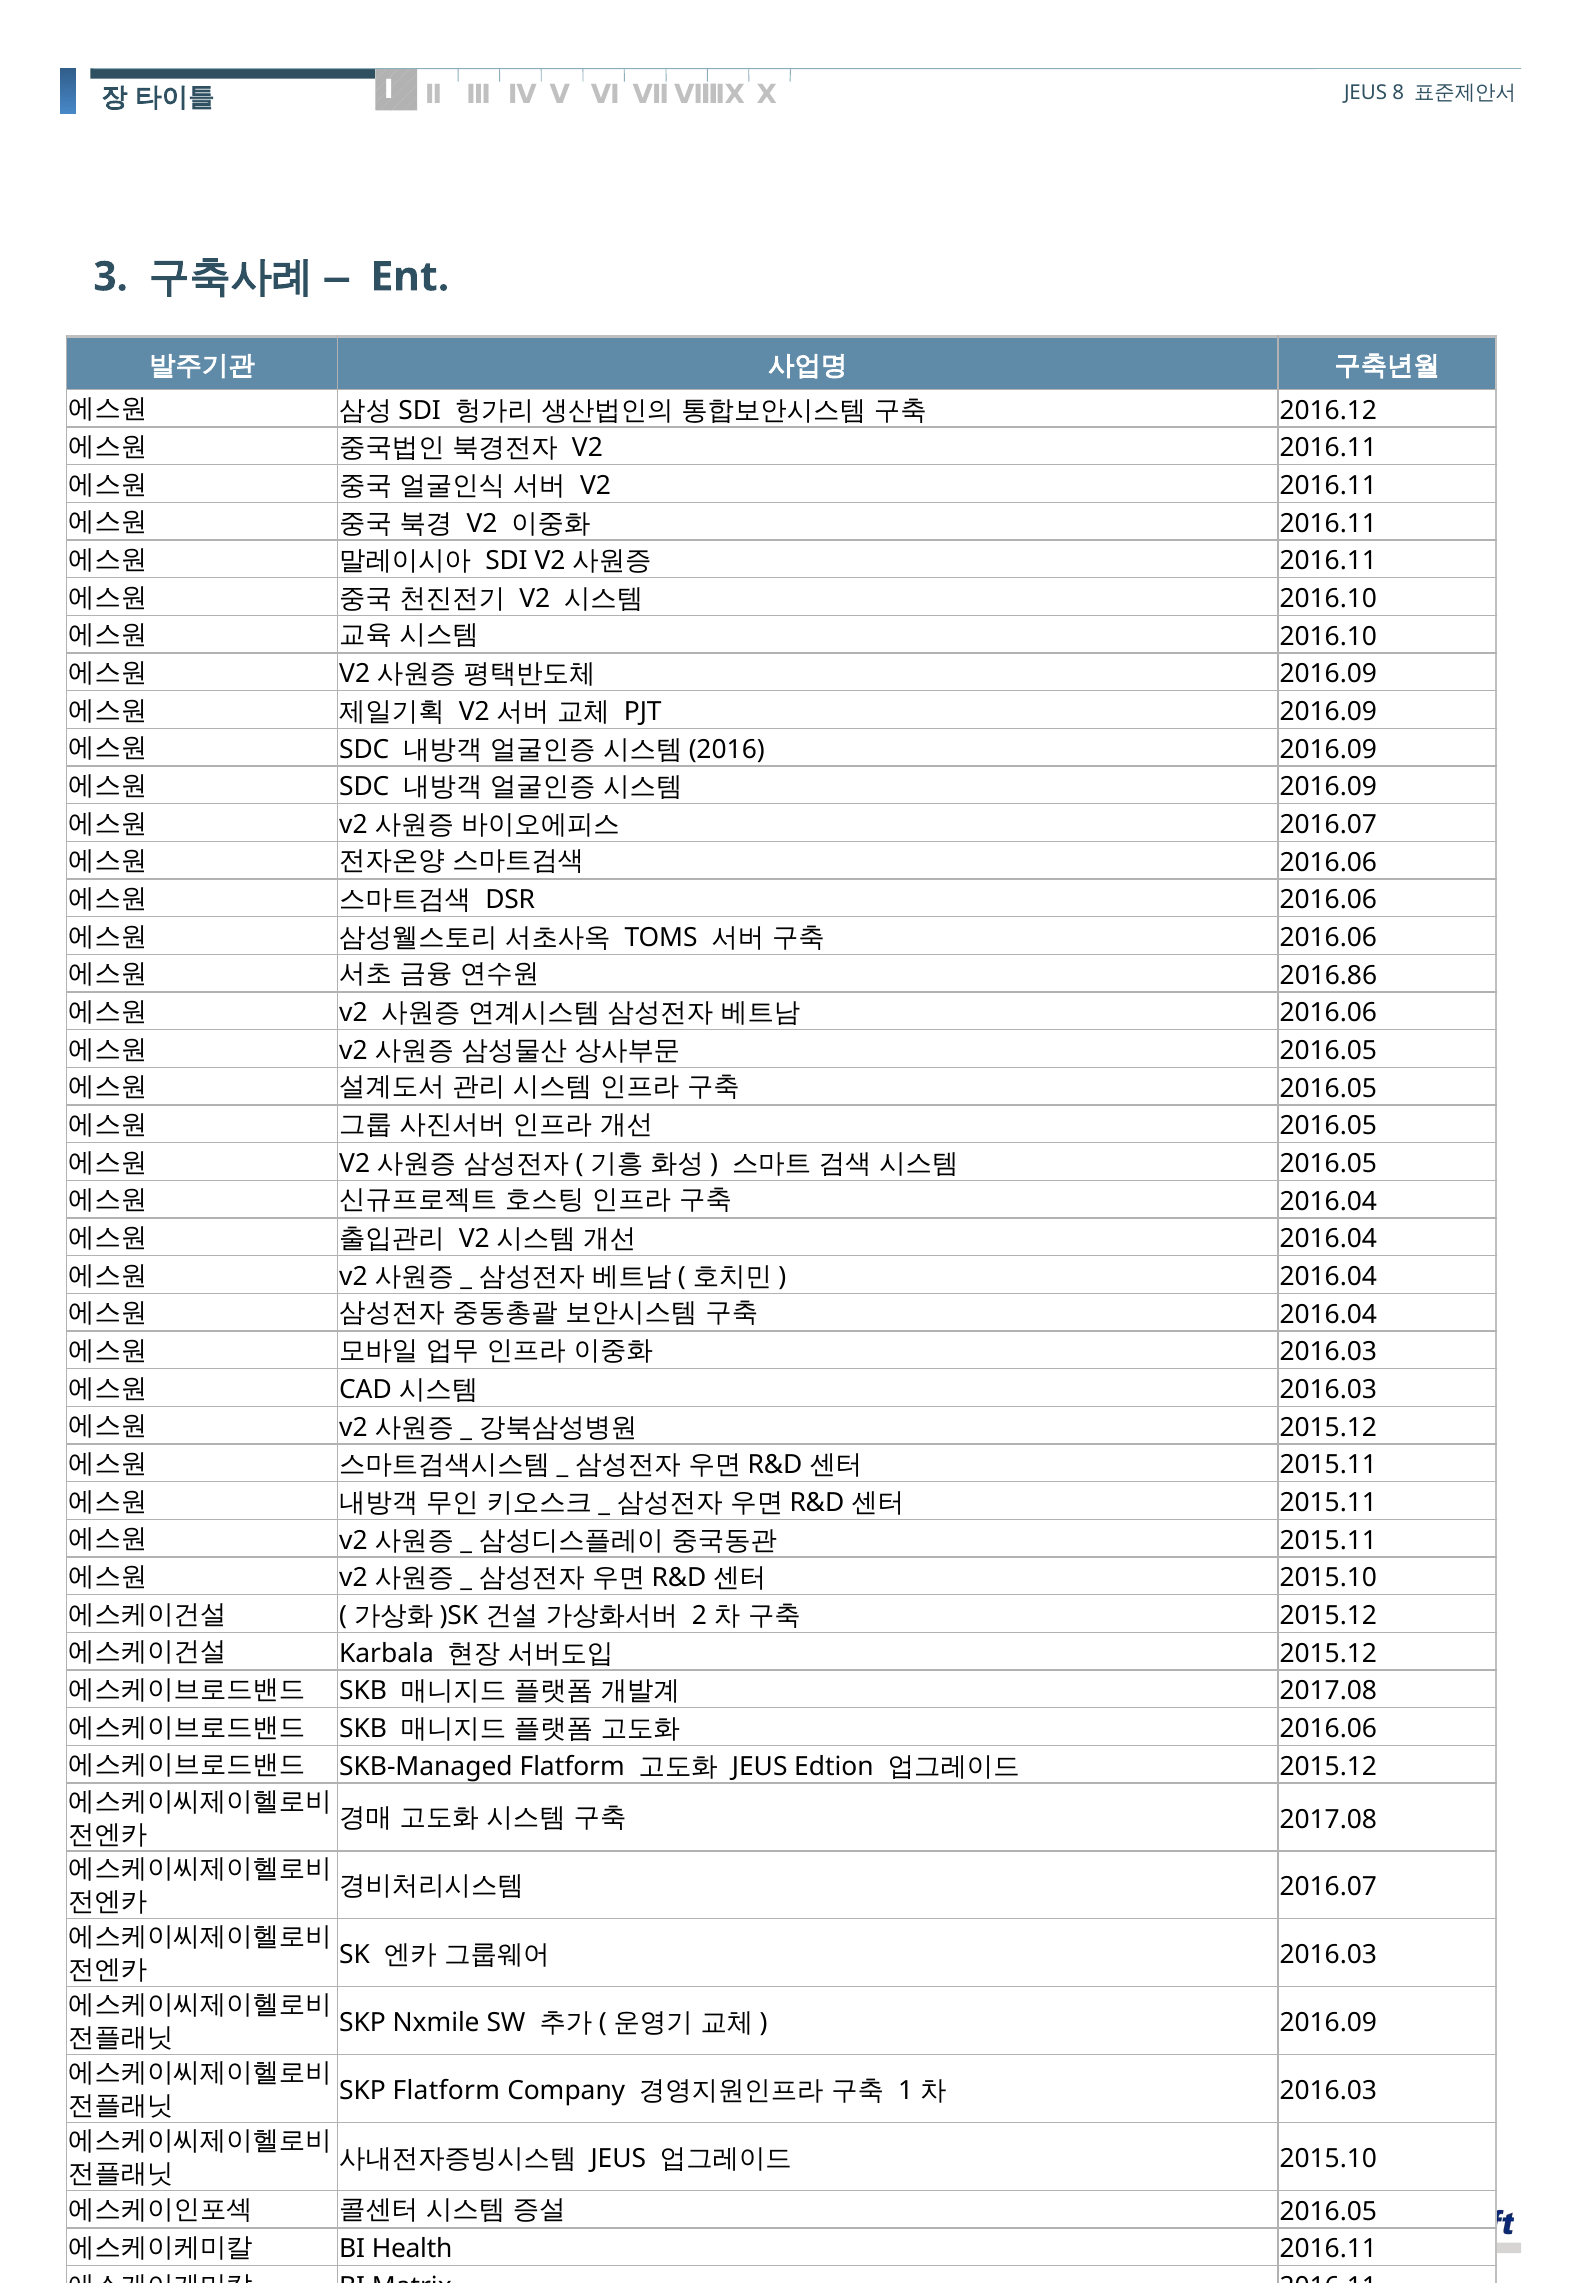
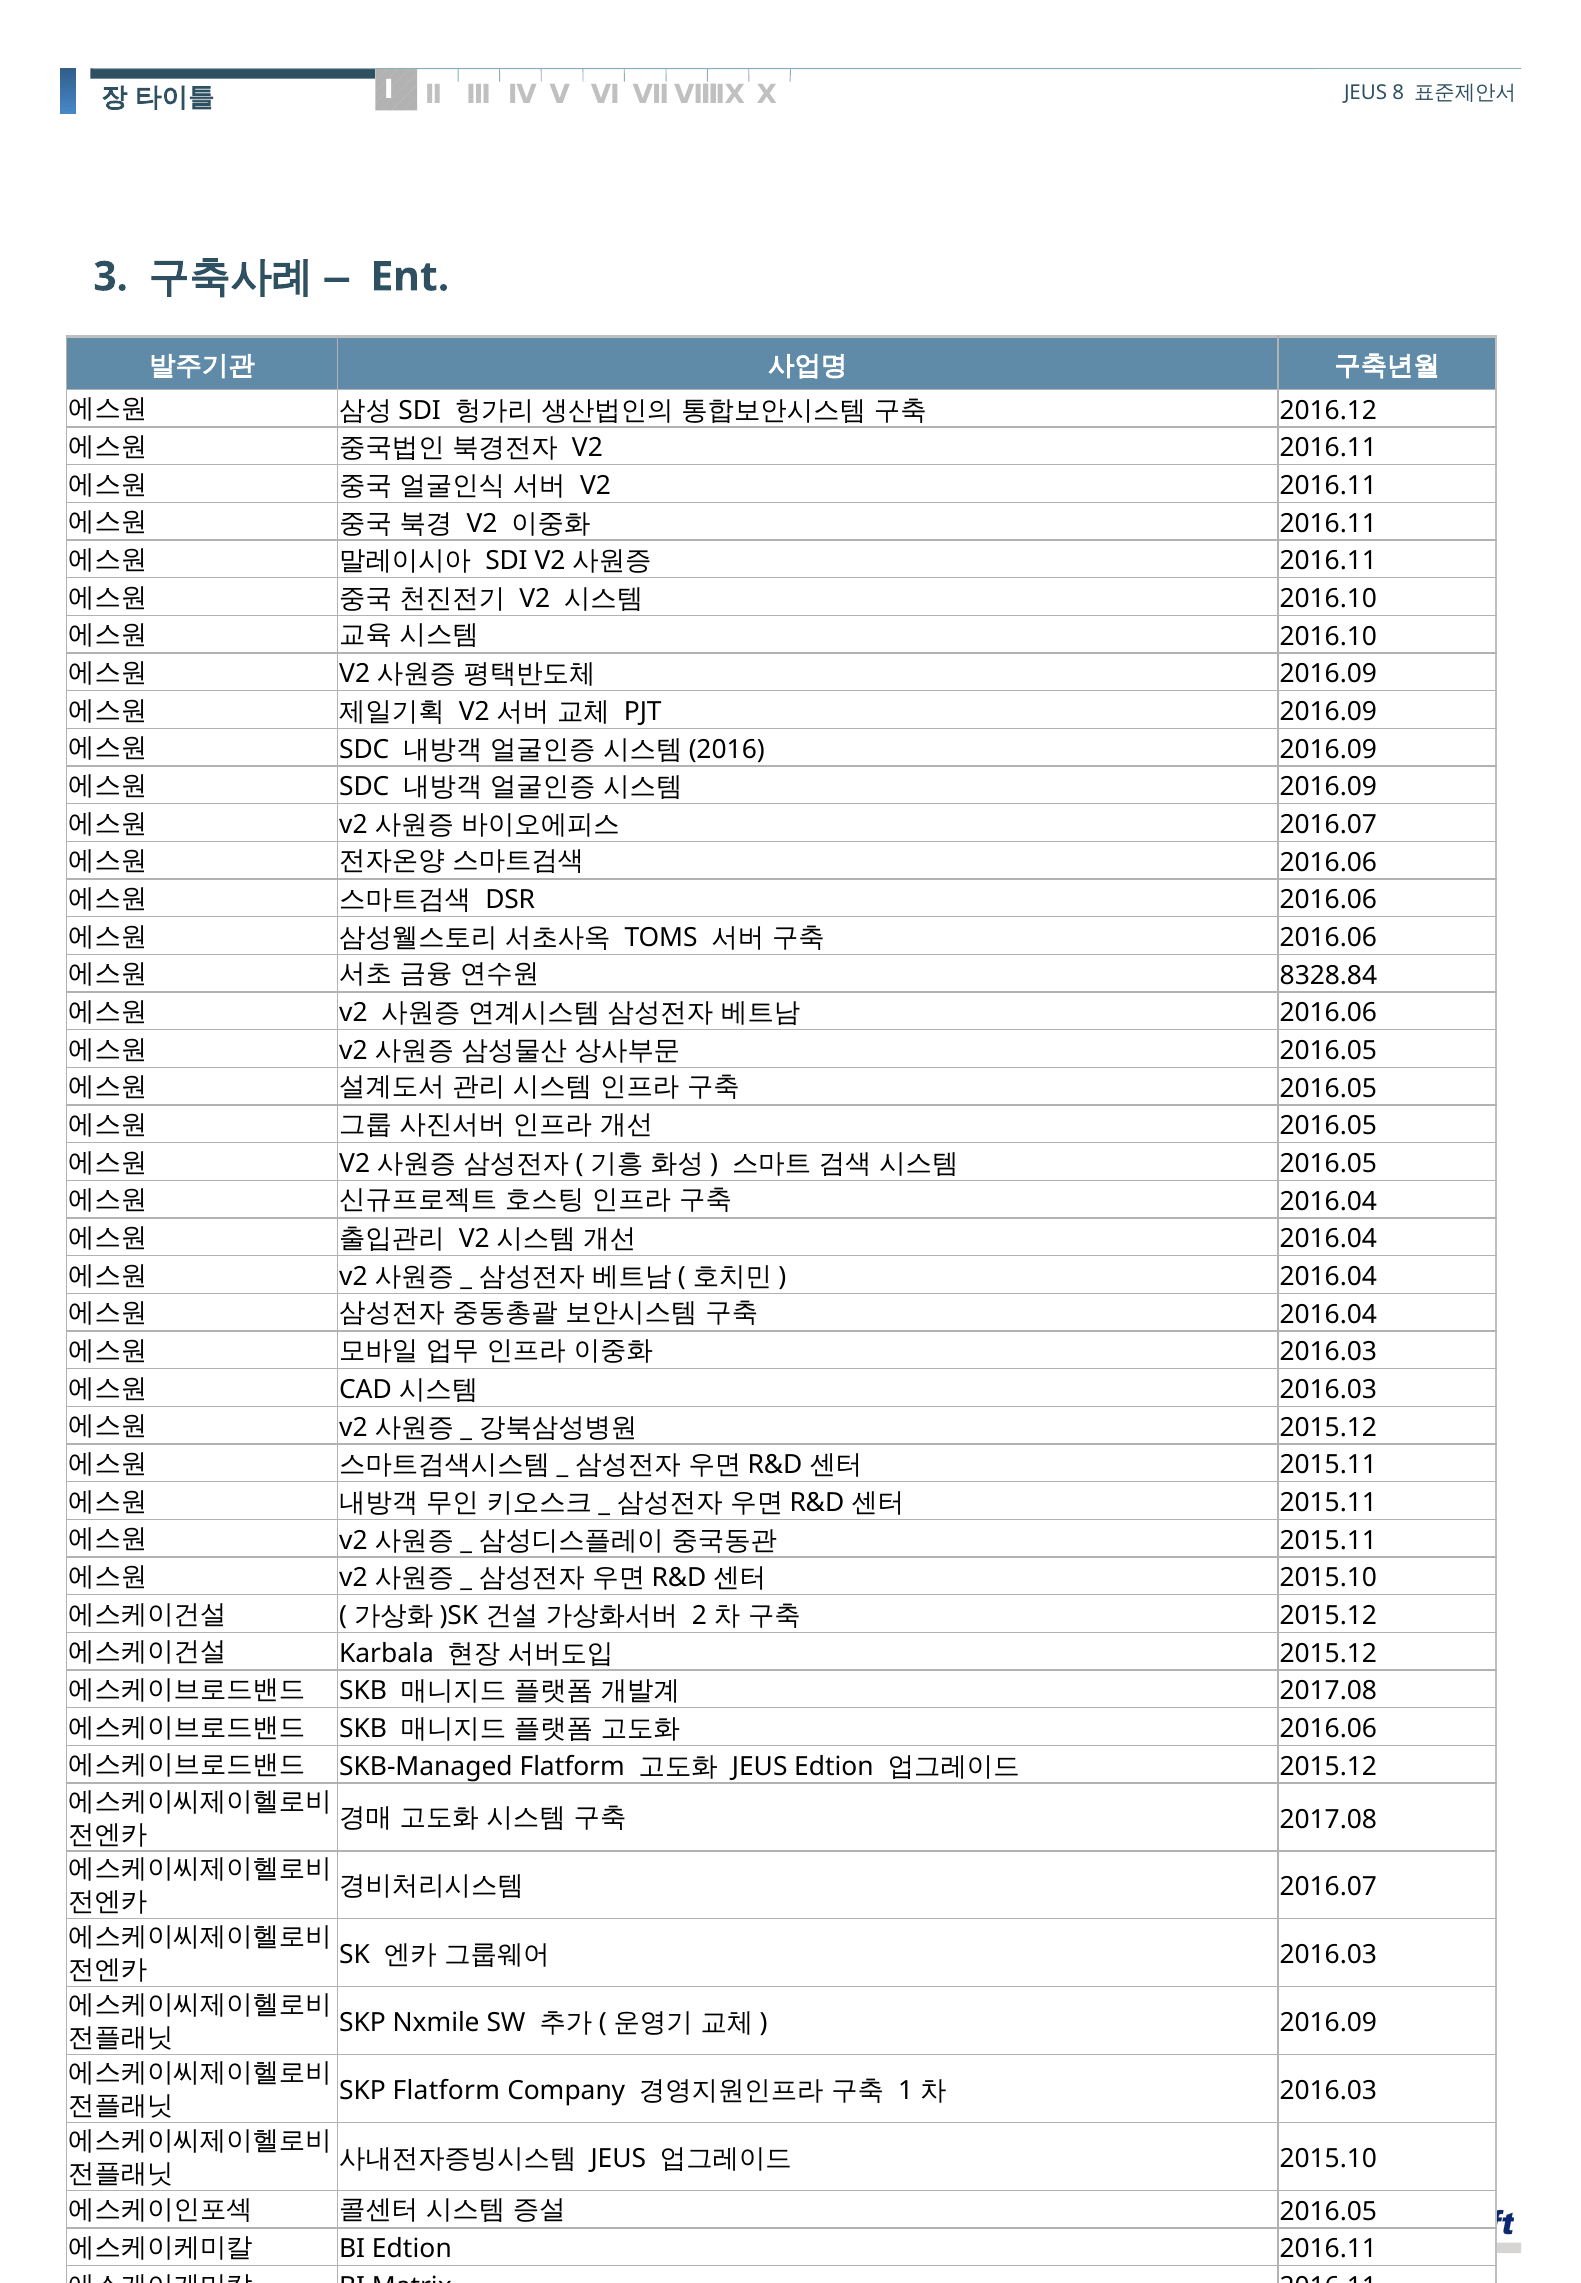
2016.86: 2016.86 -> 8328.84 (1328, 976)
BI Health: Health -> Edtion (412, 2250)
